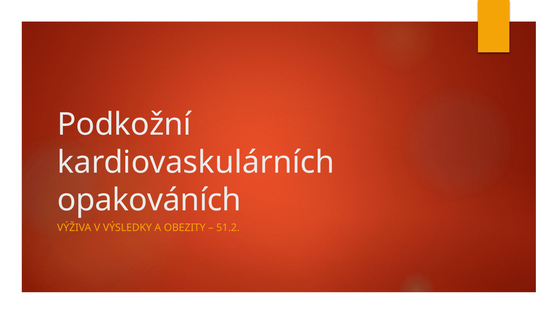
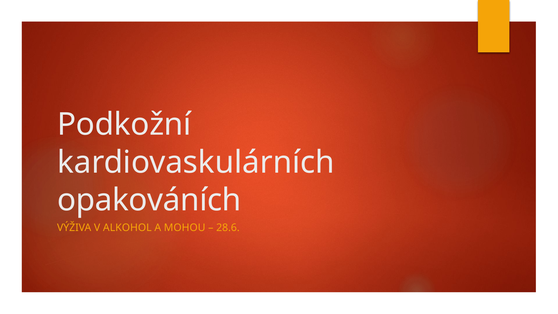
VÝSLEDKY: VÝSLEDKY -> ALKOHOL (127, 228)
OBEZITY: OBEZITY -> MOHOU (185, 228)
51.2: 51.2 -> 28.6 (228, 228)
